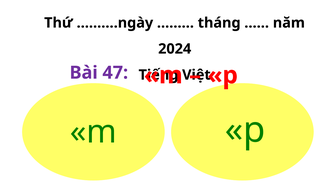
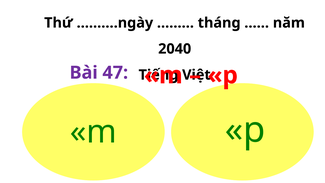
2024: 2024 -> 2040 (175, 49)
